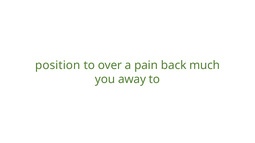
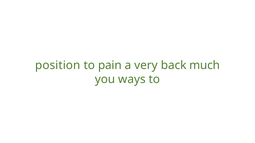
over: over -> pain (110, 66)
pain: pain -> very (146, 66)
away: away -> ways (132, 80)
